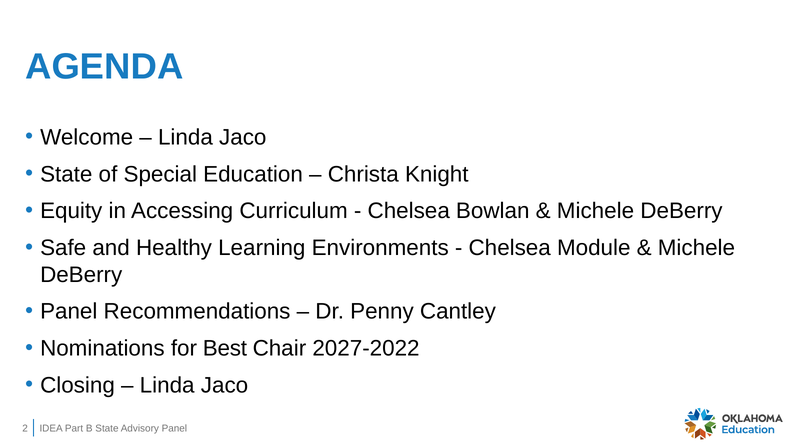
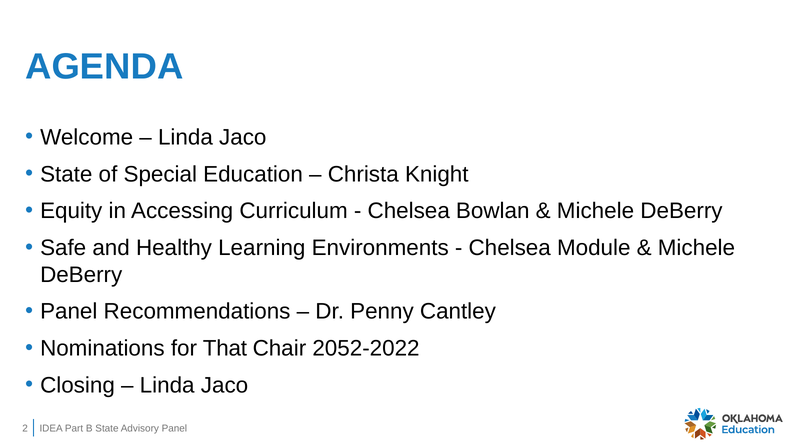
Best: Best -> That (225, 349)
2027-2022: 2027-2022 -> 2052-2022 (366, 349)
